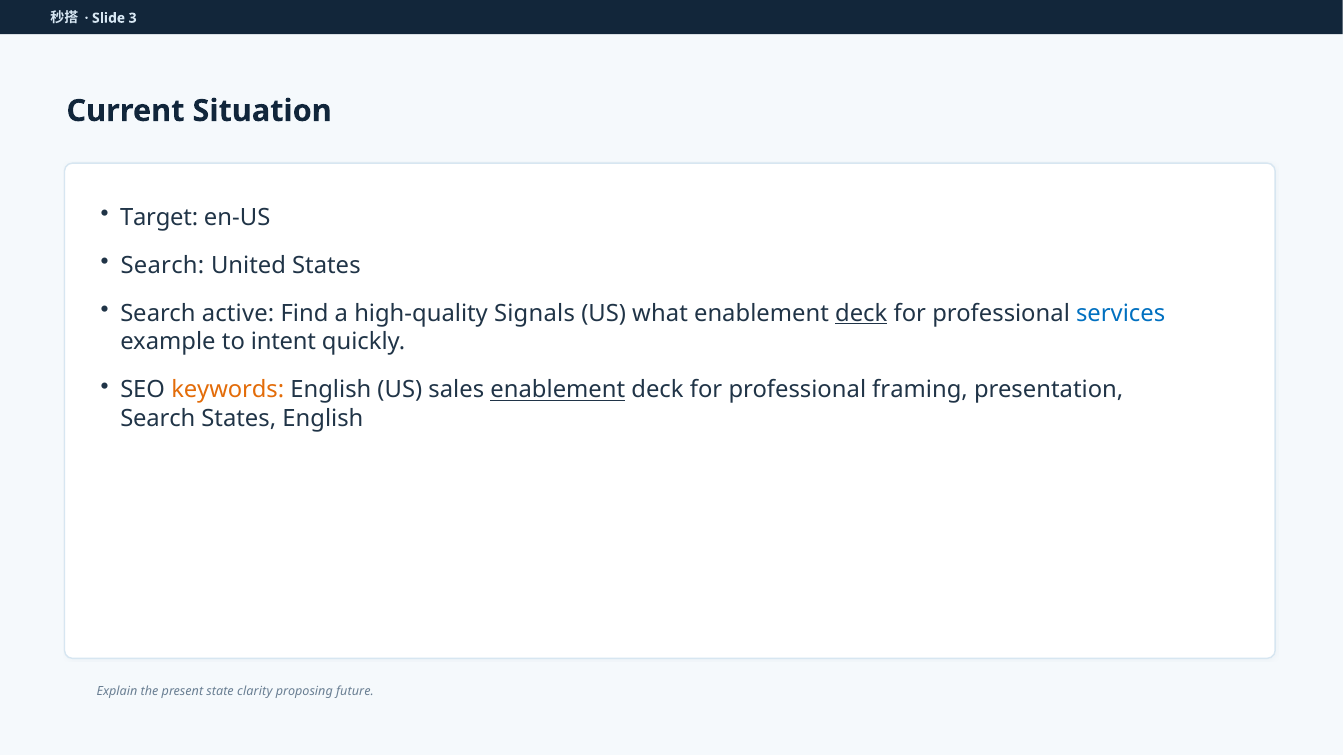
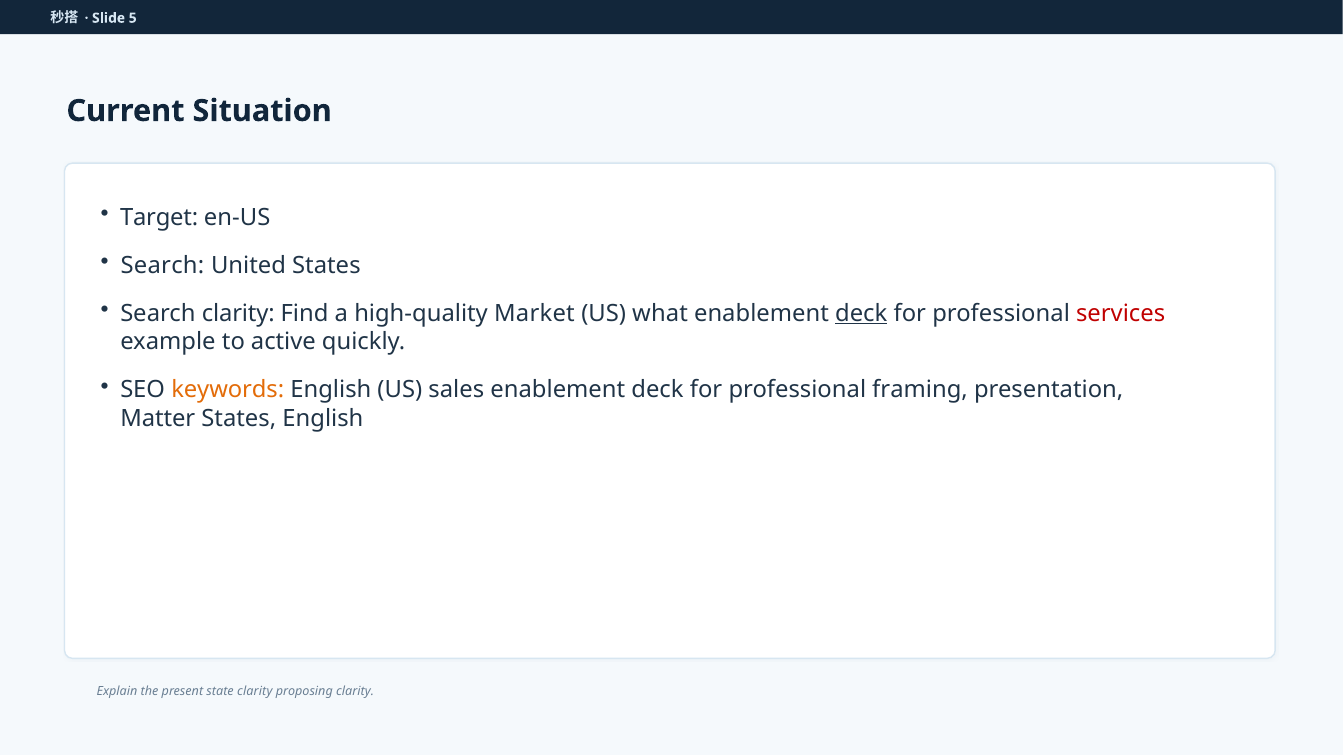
3: 3 -> 5 (133, 18)
Search active: active -> clarity (238, 314)
Signals: Signals -> Market (534, 314)
services colour: blue -> red (1121, 314)
intent: intent -> active (283, 342)
enablement underline: present -> none (558, 390)
Search: Search -> Matter (158, 419)
proposing future: future -> clarity (355, 692)
